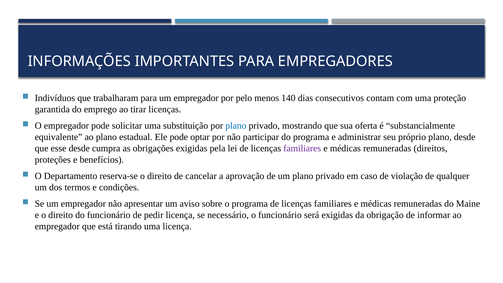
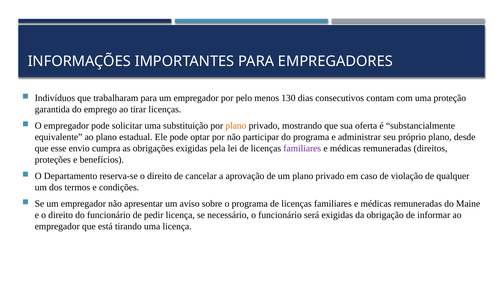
140: 140 -> 130 (288, 98)
plano colour: blue -> orange (236, 126)
esse desde: desde -> envio (79, 148)
